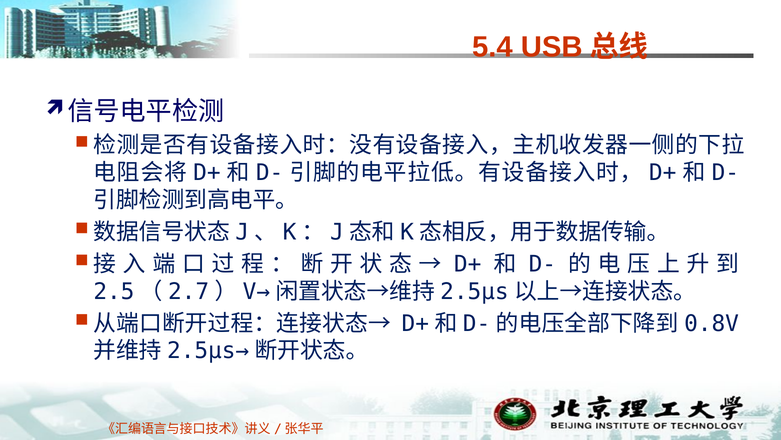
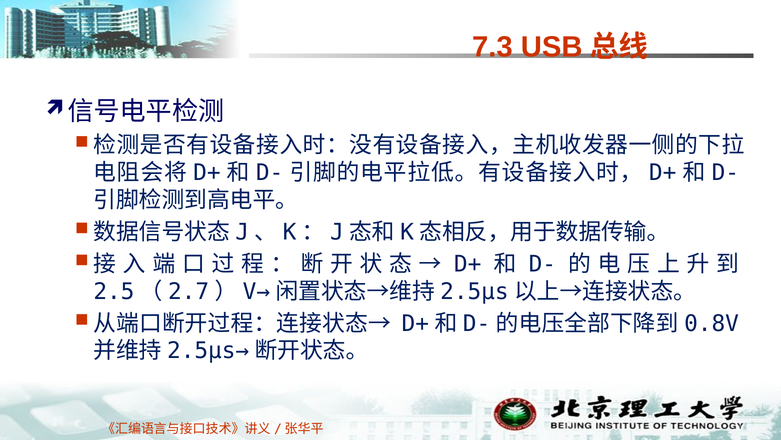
5.4: 5.4 -> 7.3 (492, 47)
